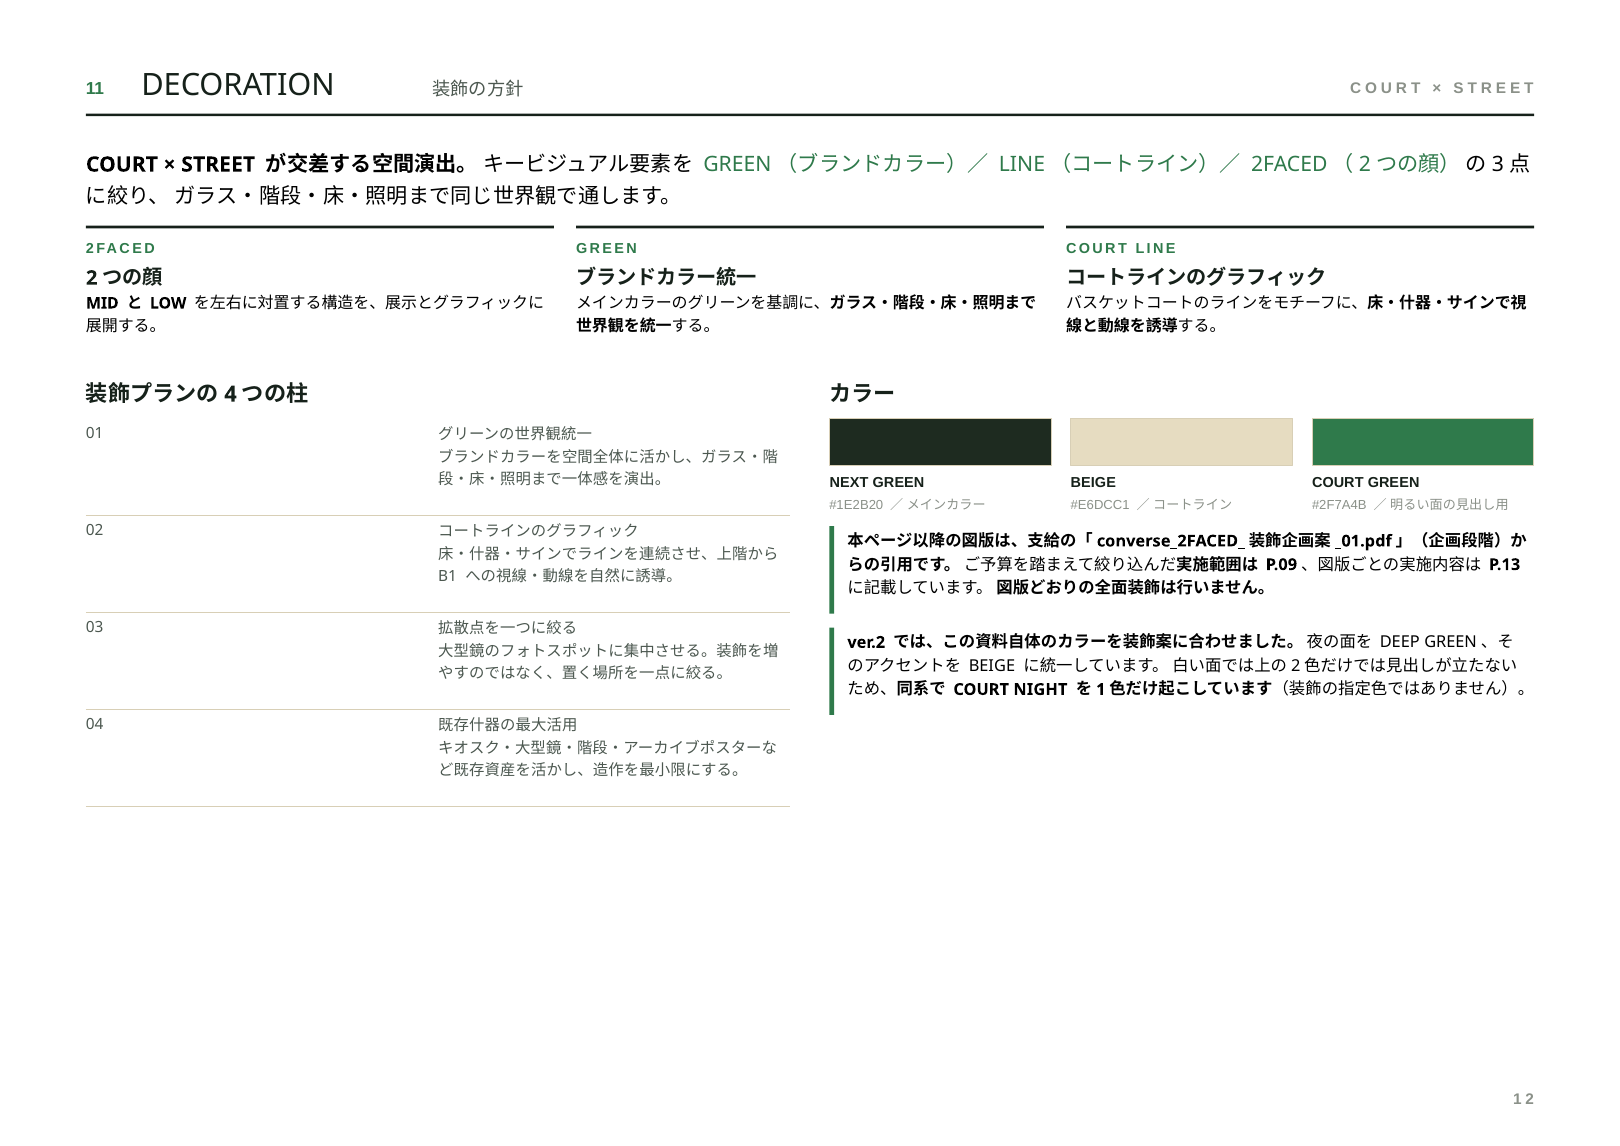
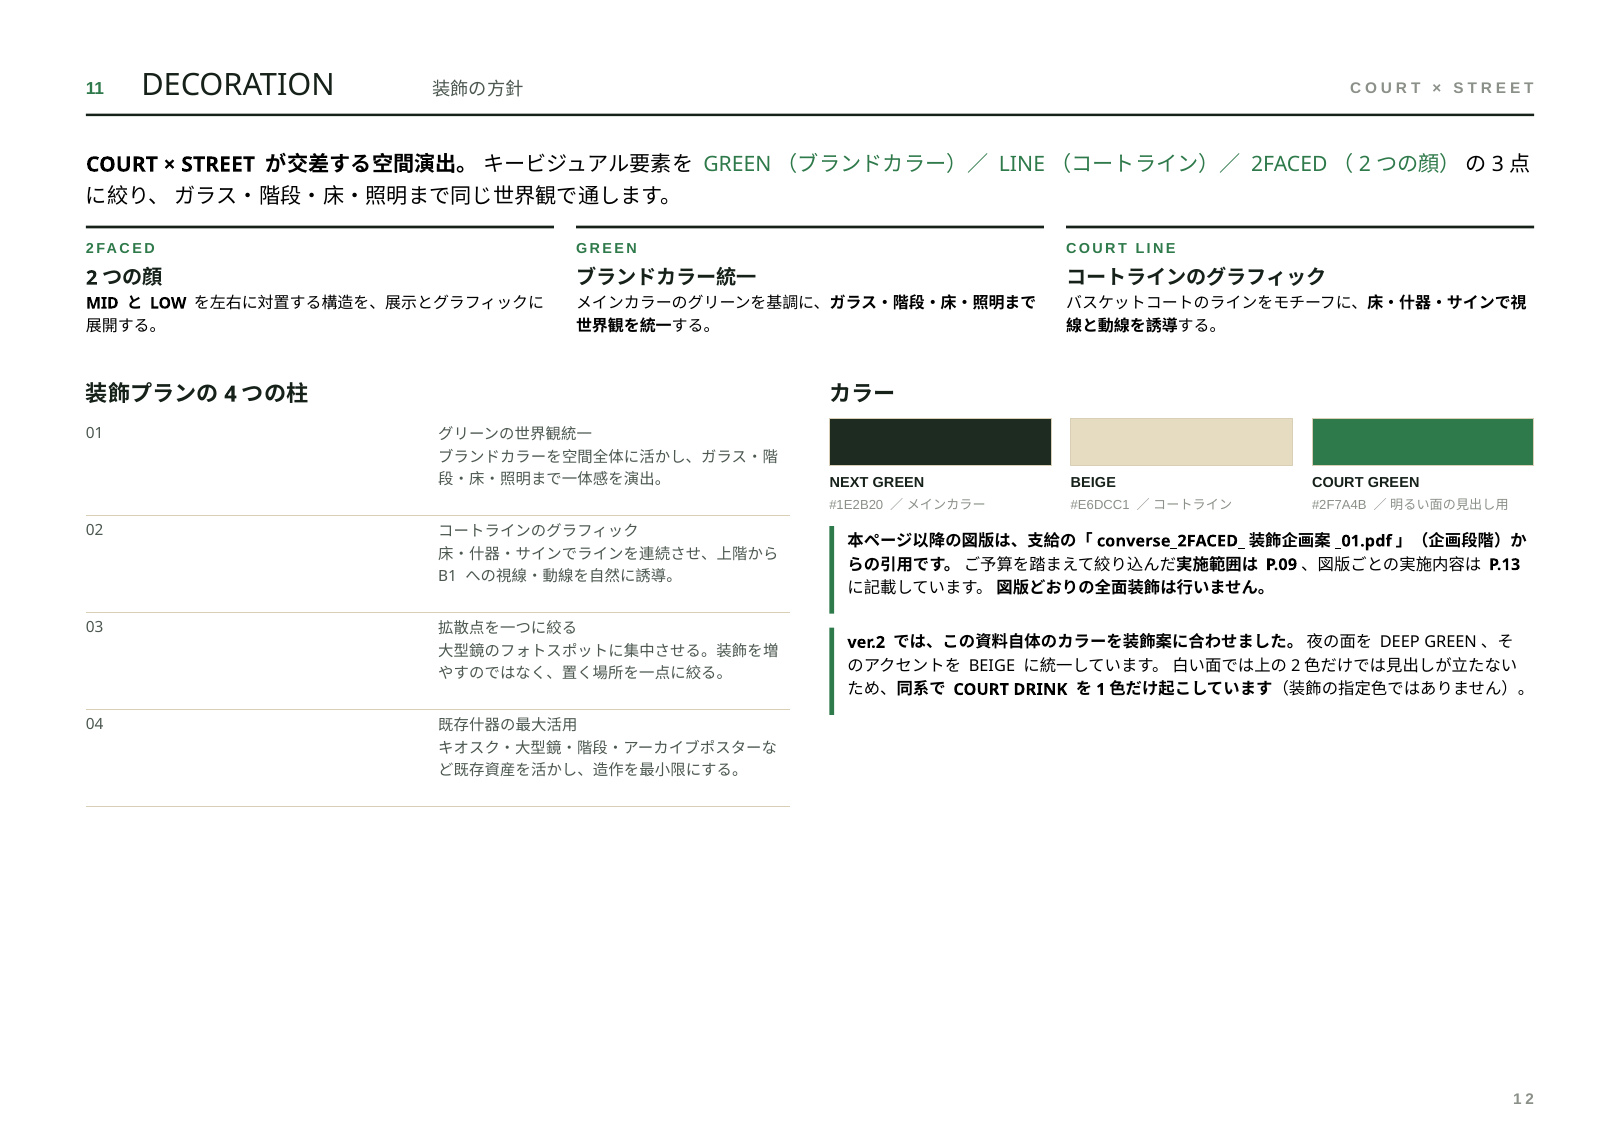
NIGHT: NIGHT -> DRINK (1040, 690)
